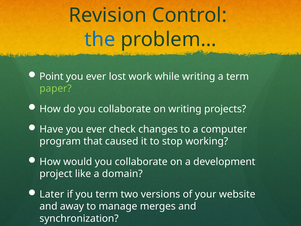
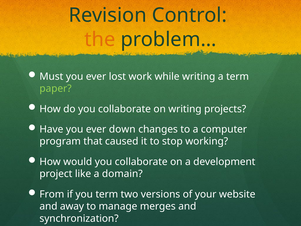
the colour: blue -> orange (100, 39)
Point: Point -> Must (51, 76)
check: check -> down (122, 129)
Later: Later -> From (52, 194)
